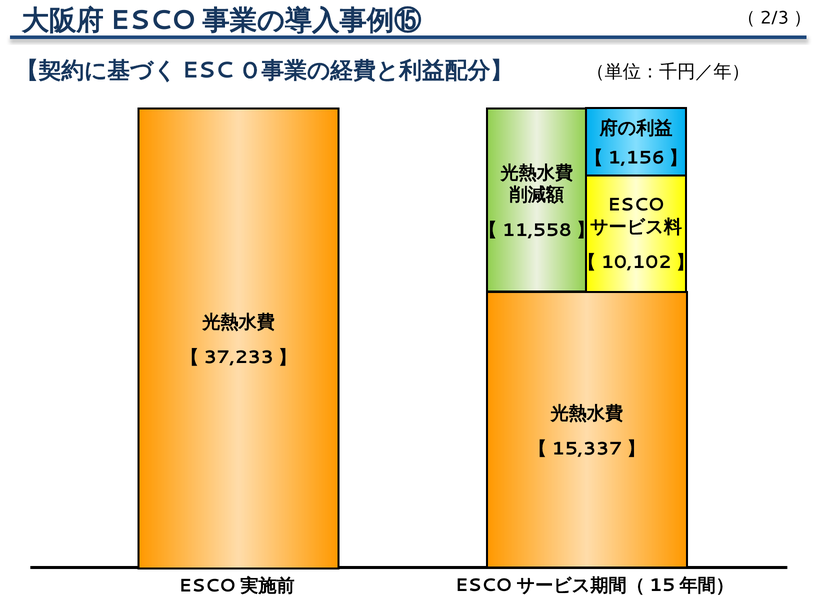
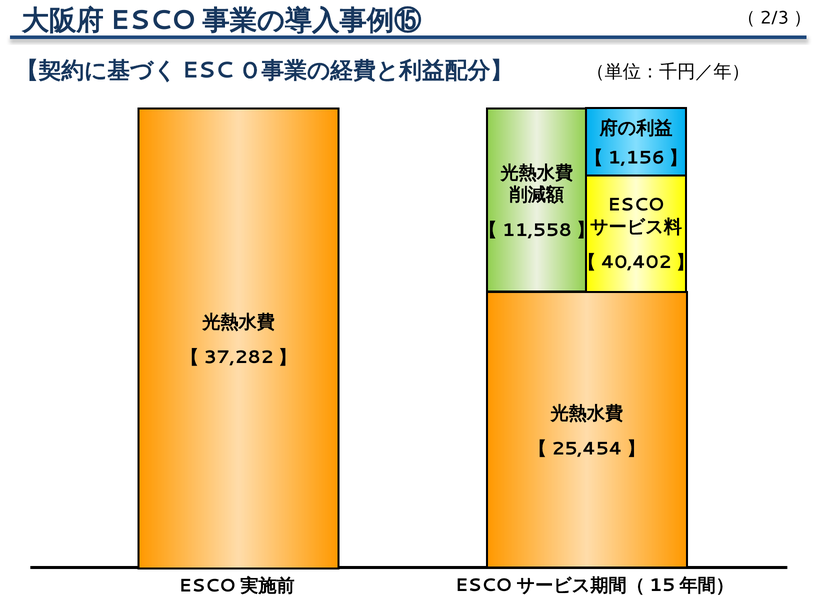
10,102: 10,102 -> 40,402 (636, 262)
37,233: 37,233 -> 37,282 (239, 358)
15,337: 15,337 -> 25,454 (587, 449)
